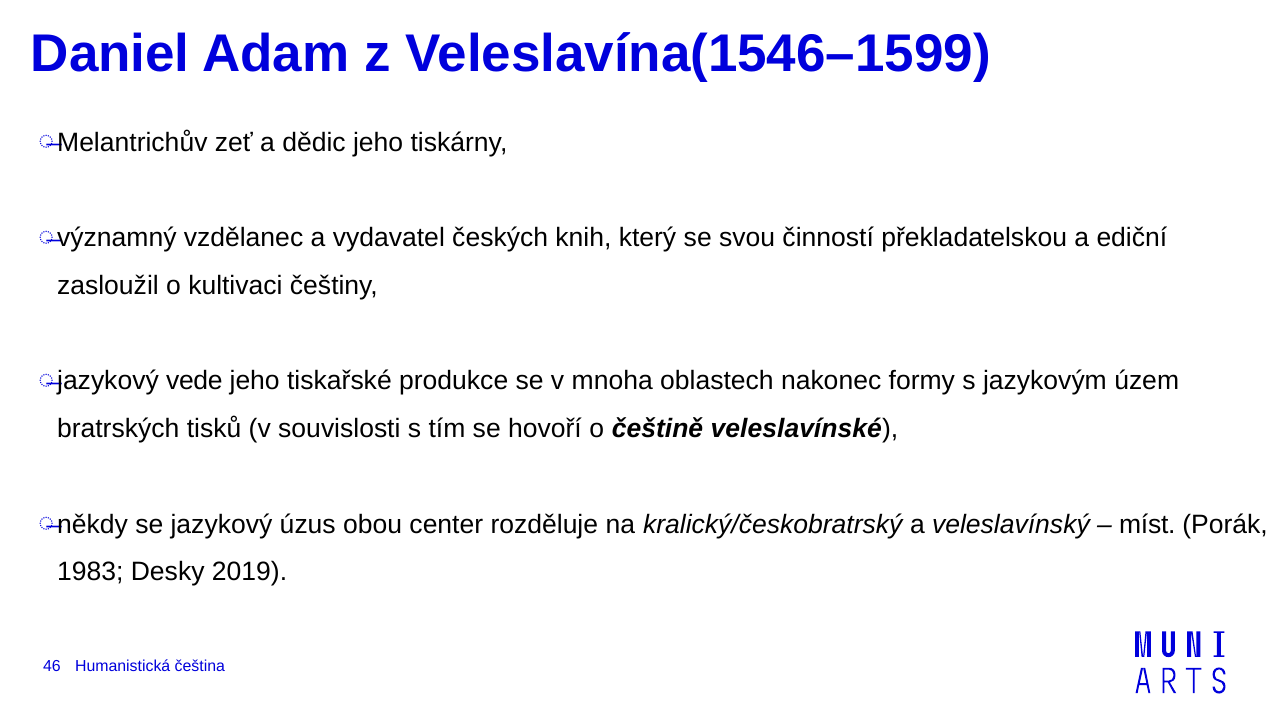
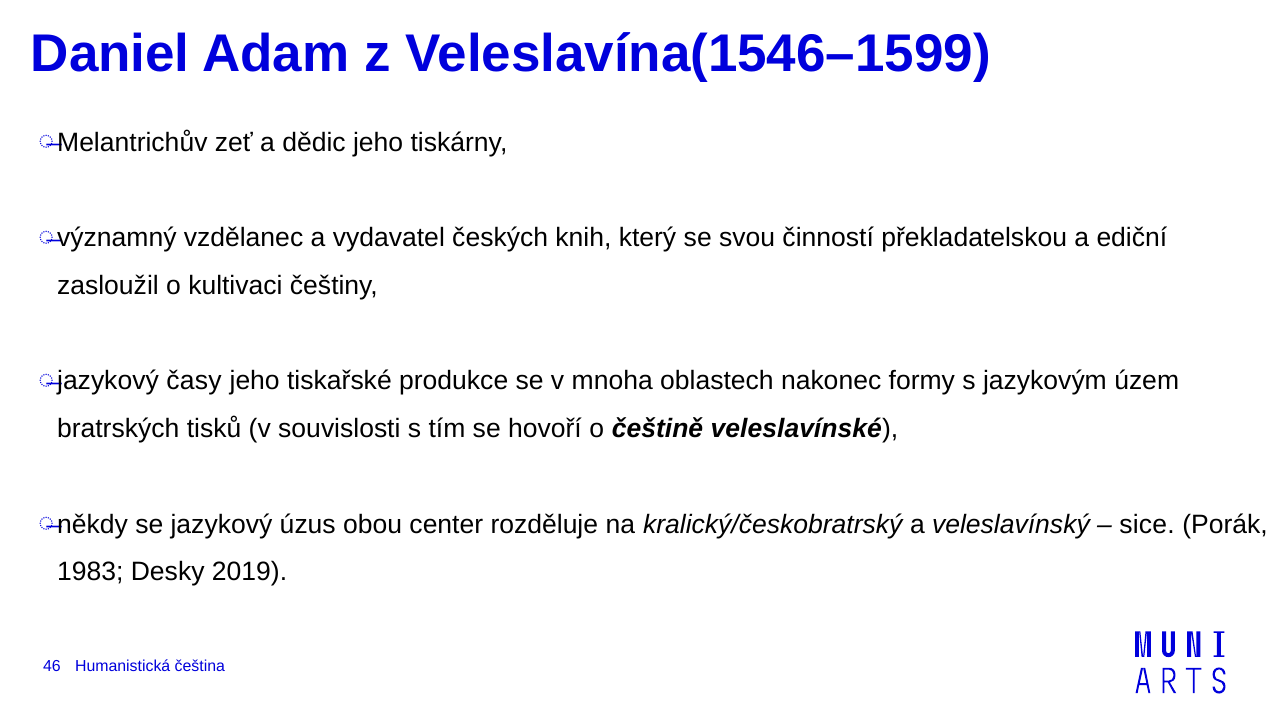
vede: vede -> časy (194, 381)
míst: míst -> sice (1147, 524)
